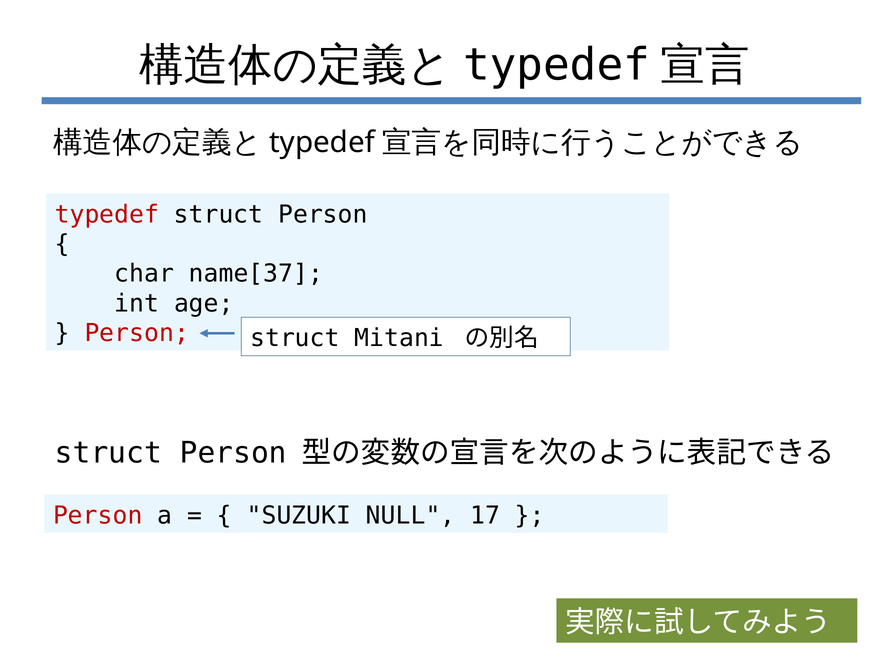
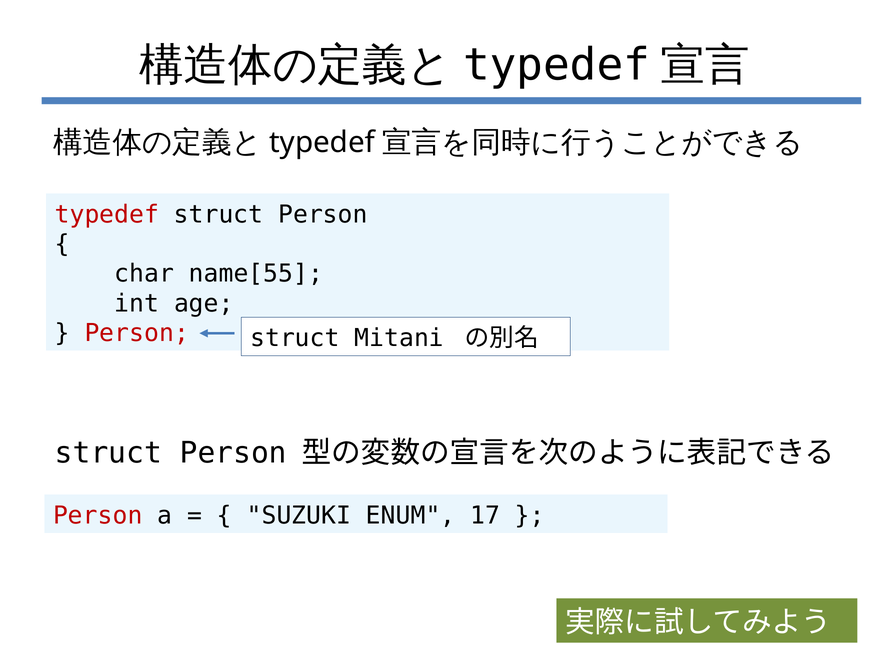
name[37: name[37 -> name[55 (256, 274)
NULL: NULL -> ENUM (411, 515)
